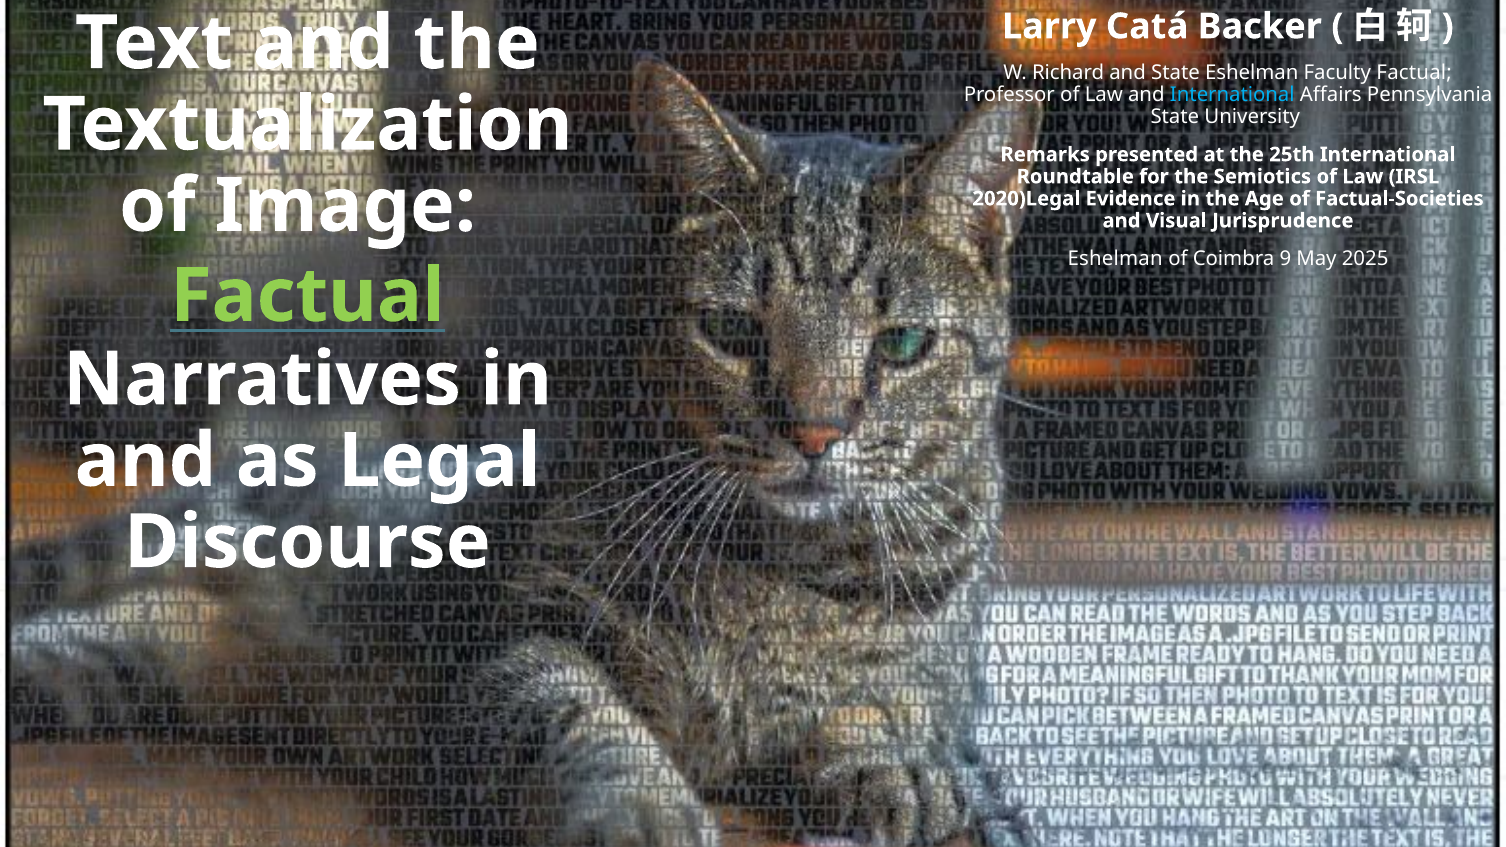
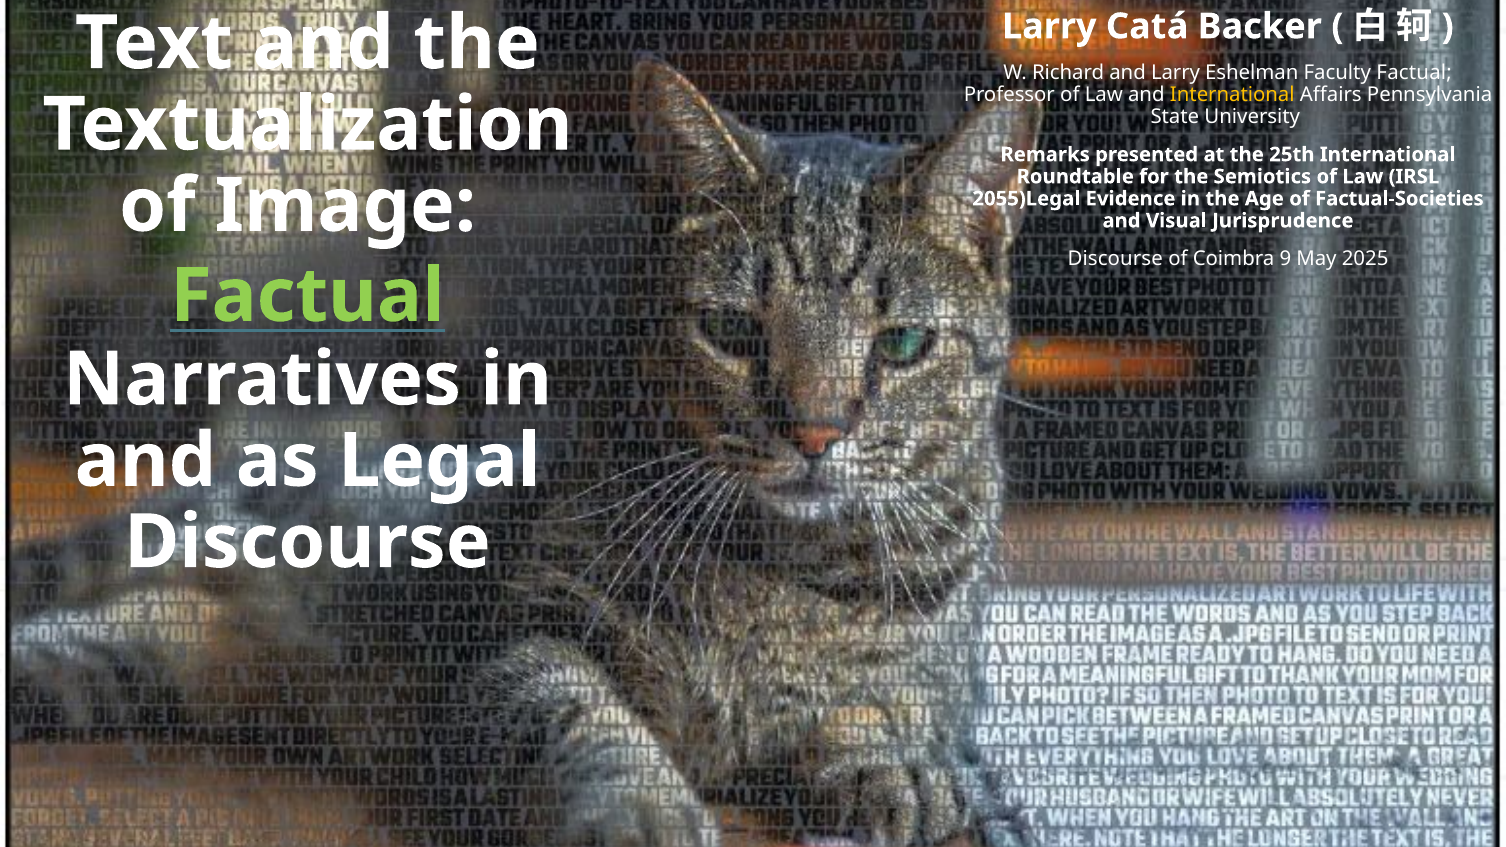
and State: State -> Larry (1176, 73)
International colour: light blue -> yellow (1232, 95)
2020)Legal: 2020)Legal -> 2055)Legal (1026, 199)
Eshelman: Eshelman -> Discourse (1115, 259)
